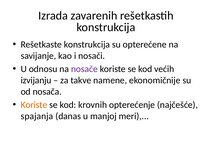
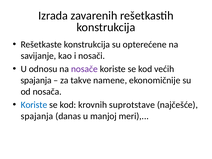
izvijanju: izvijanju -> spajanja (36, 80)
Koriste colour: orange -> blue (34, 105)
opterećenje: opterećenje -> suprotstave (132, 105)
